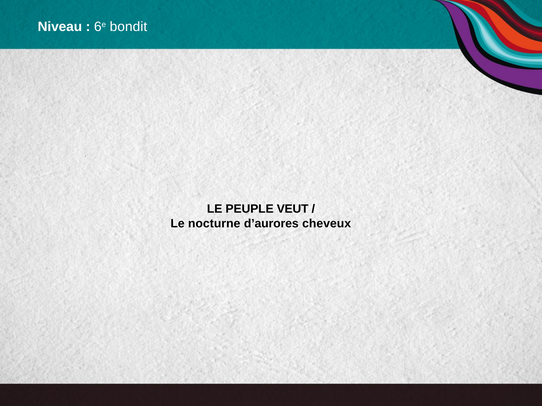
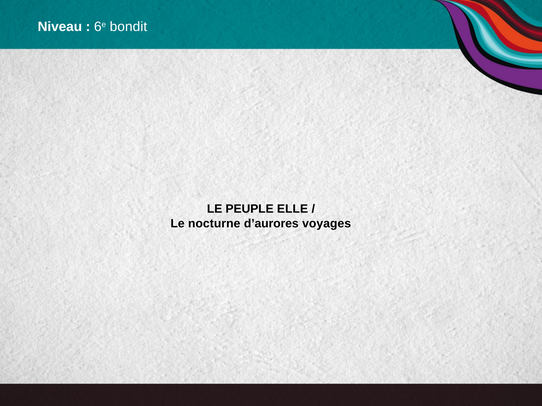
VEUT: VEUT -> ELLE (292, 209)
cheveux: cheveux -> voyages (327, 224)
